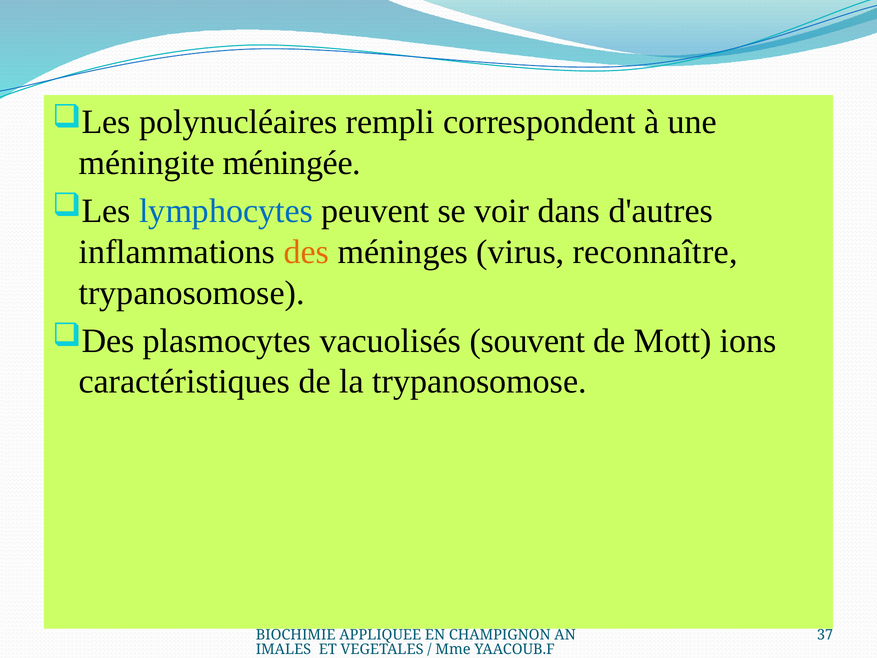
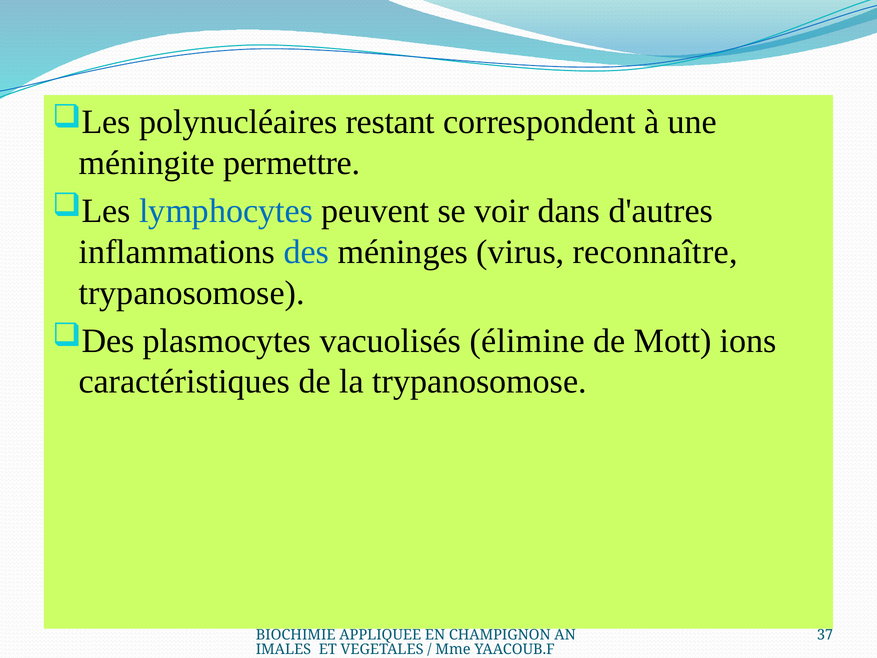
rempli: rempli -> restant (390, 122)
méningée: méningée -> permettre (292, 163)
des colour: orange -> blue (306, 252)
souvent: souvent -> élimine (527, 341)
